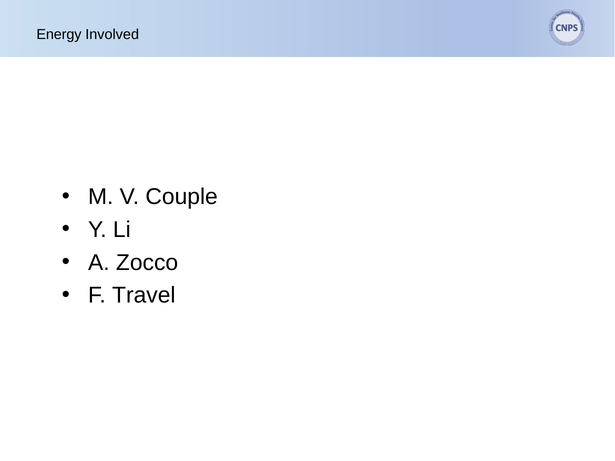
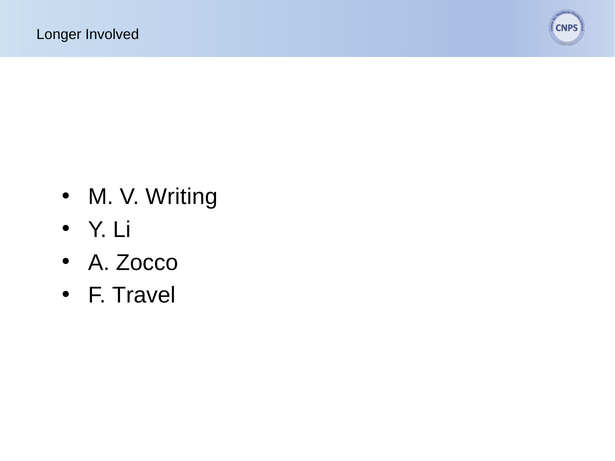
Energy: Energy -> Longer (59, 35)
Couple: Couple -> Writing (182, 197)
